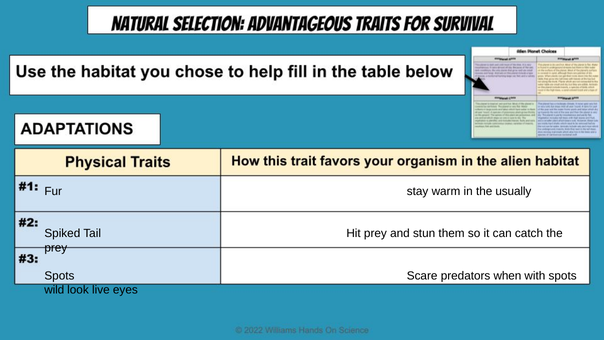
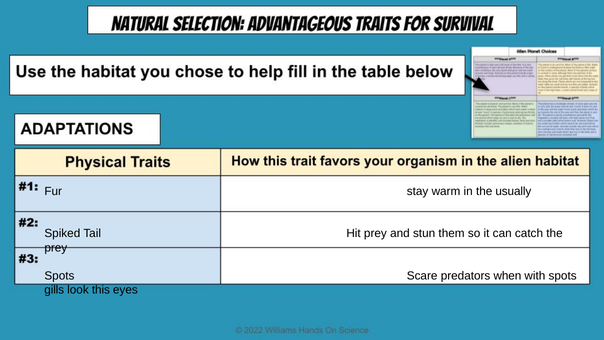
wild: wild -> gills (54, 290)
live: live -> this (101, 290)
